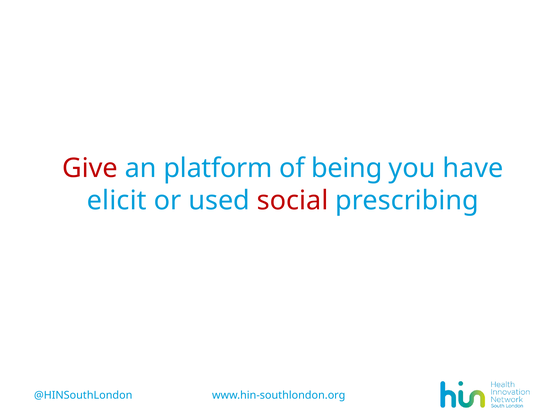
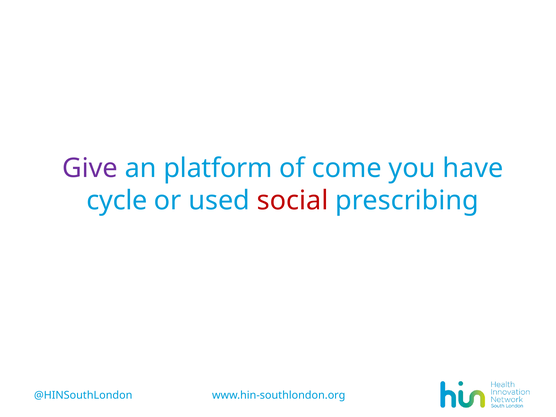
Give colour: red -> purple (90, 168)
being: being -> come (347, 168)
elicit: elicit -> cycle (117, 201)
